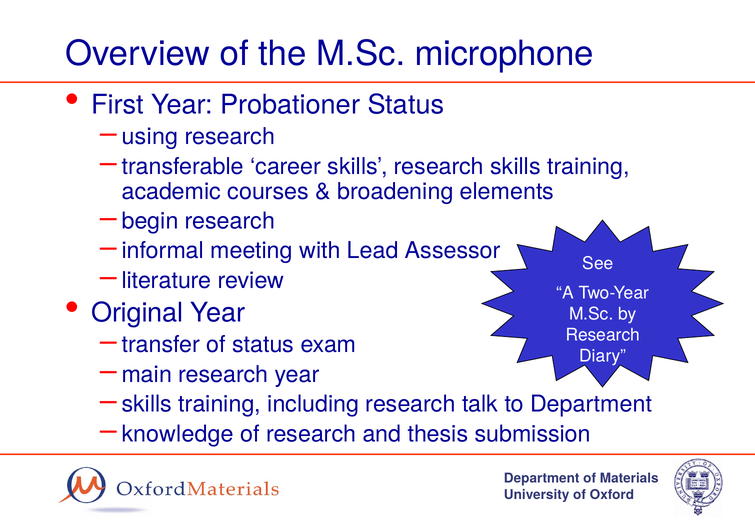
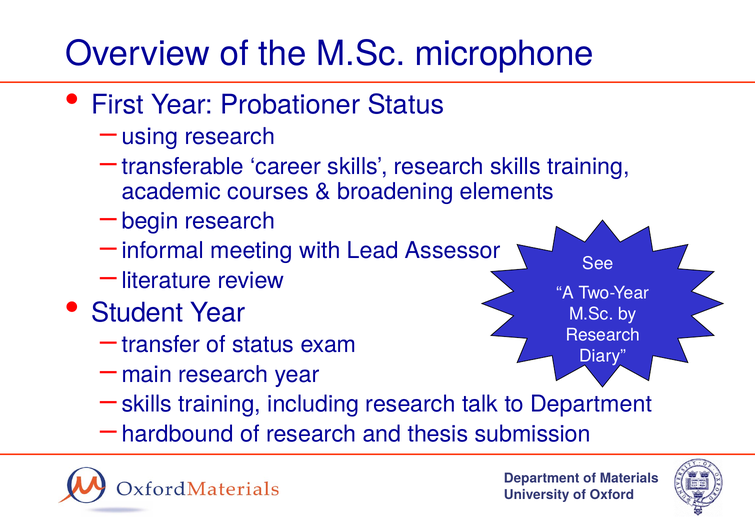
Original: Original -> Student (137, 313)
knowledge: knowledge -> hardbound (178, 434)
